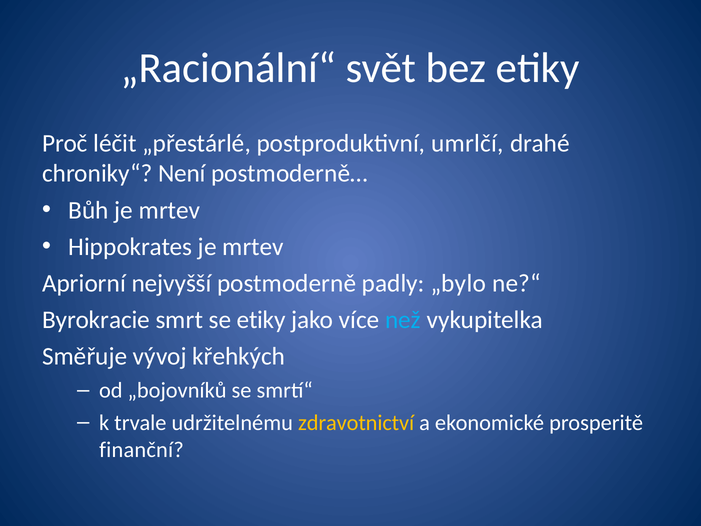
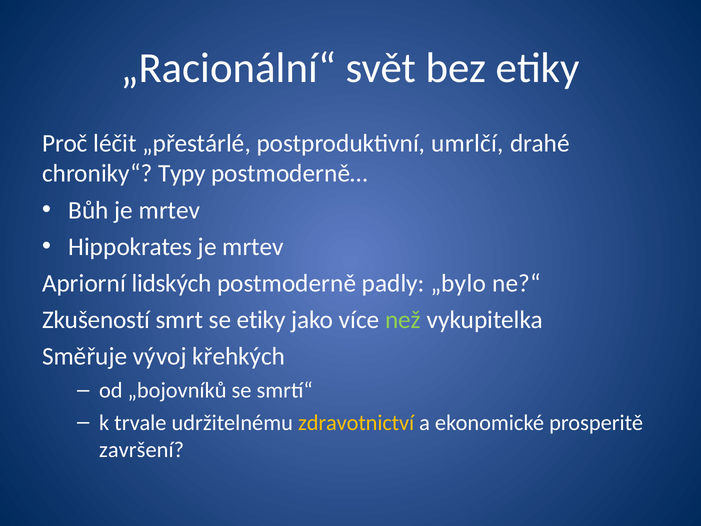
Není: Není -> Typy (182, 173)
nejvyšší: nejvyšší -> lidských (172, 283)
Byrokracie: Byrokracie -> Zkušeností (96, 320)
než colour: light blue -> light green (403, 320)
finanční: finanční -> završení (142, 450)
